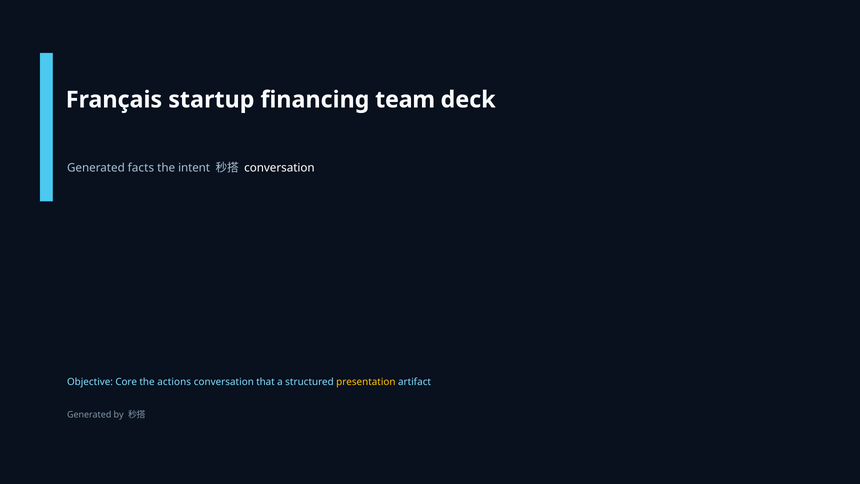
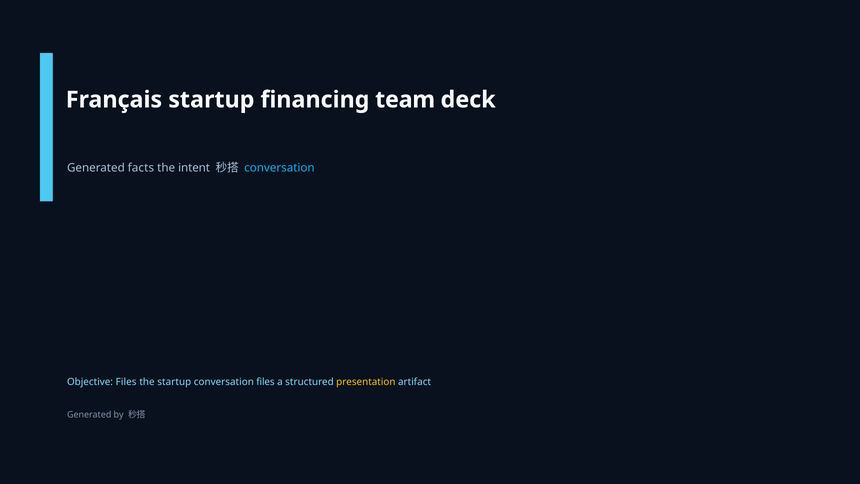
conversation colour: white -> light blue (279, 168)
Objective Core: Core -> Files (126, 382)
the actions: actions -> startup (174, 382)
conversation that: that -> files (265, 382)
